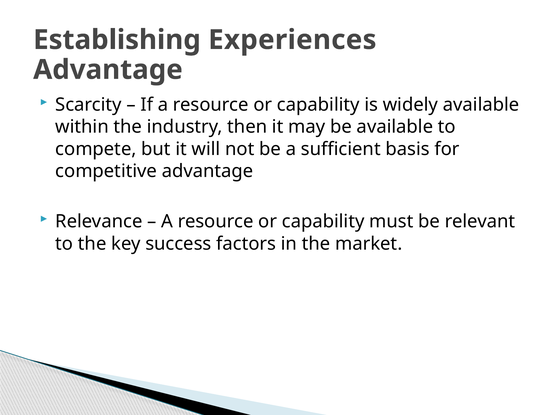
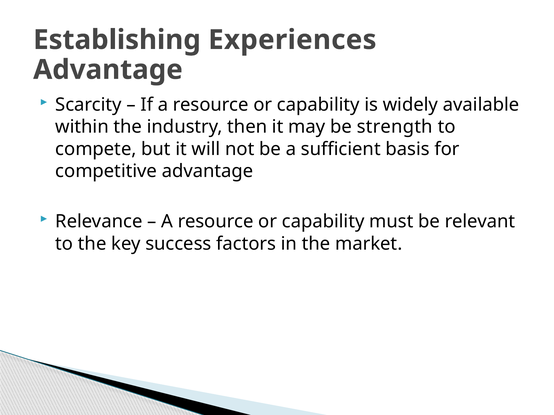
be available: available -> strength (395, 127)
